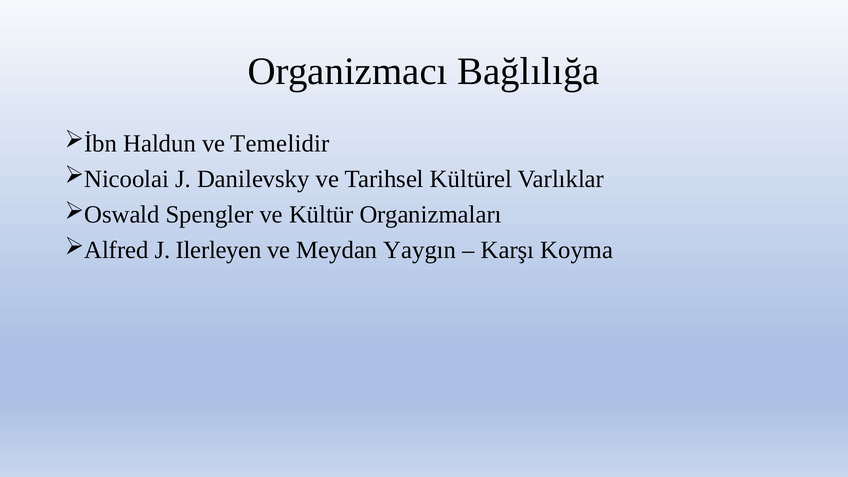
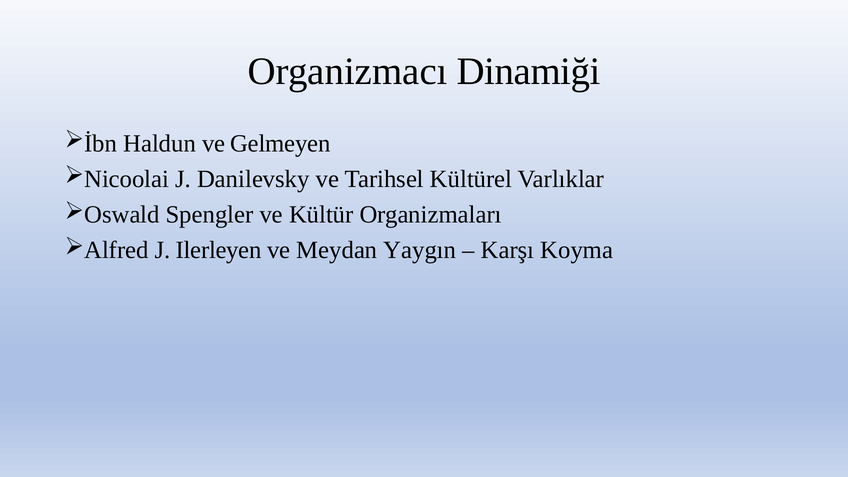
Bağlılığa: Bağlılığa -> Dinamiği (529, 71)
Temelidir: Temelidir -> Gelmeyen (280, 143)
